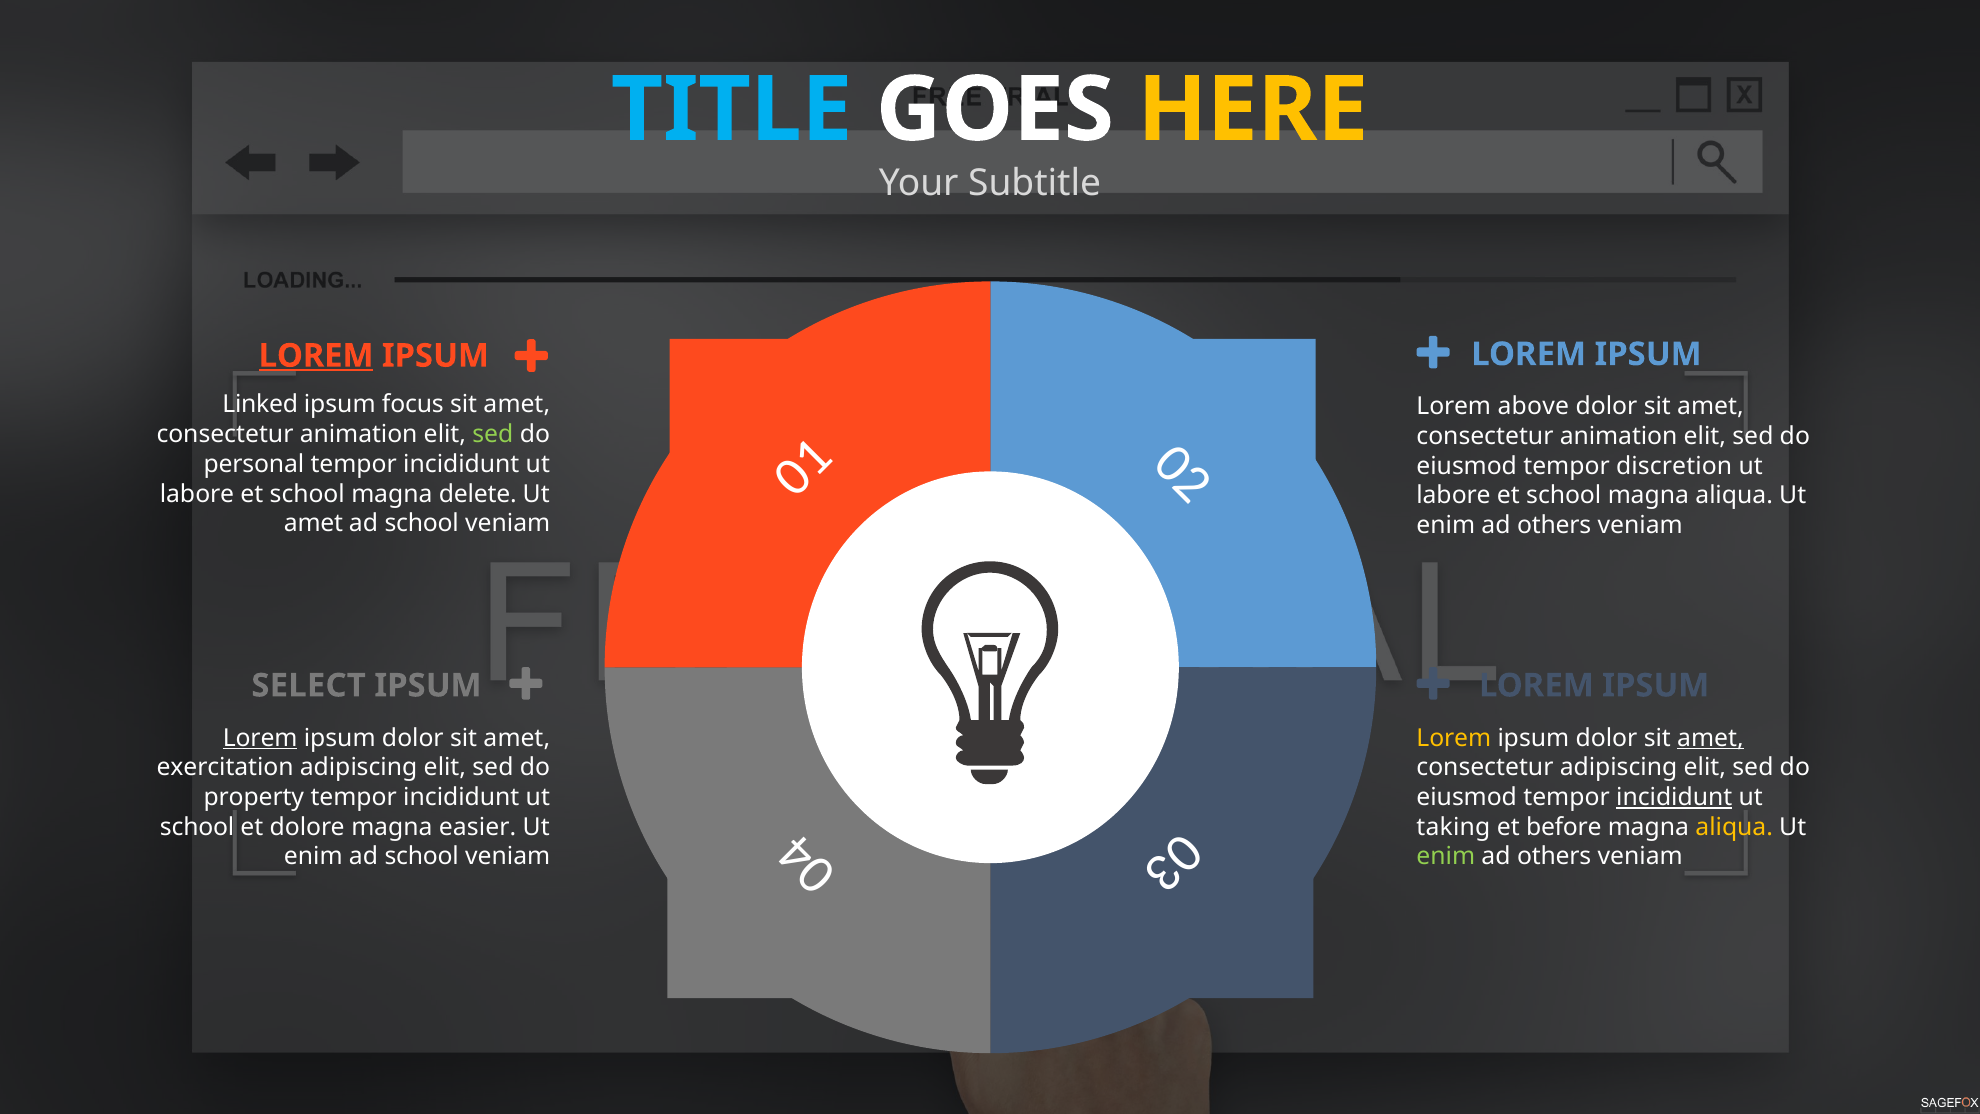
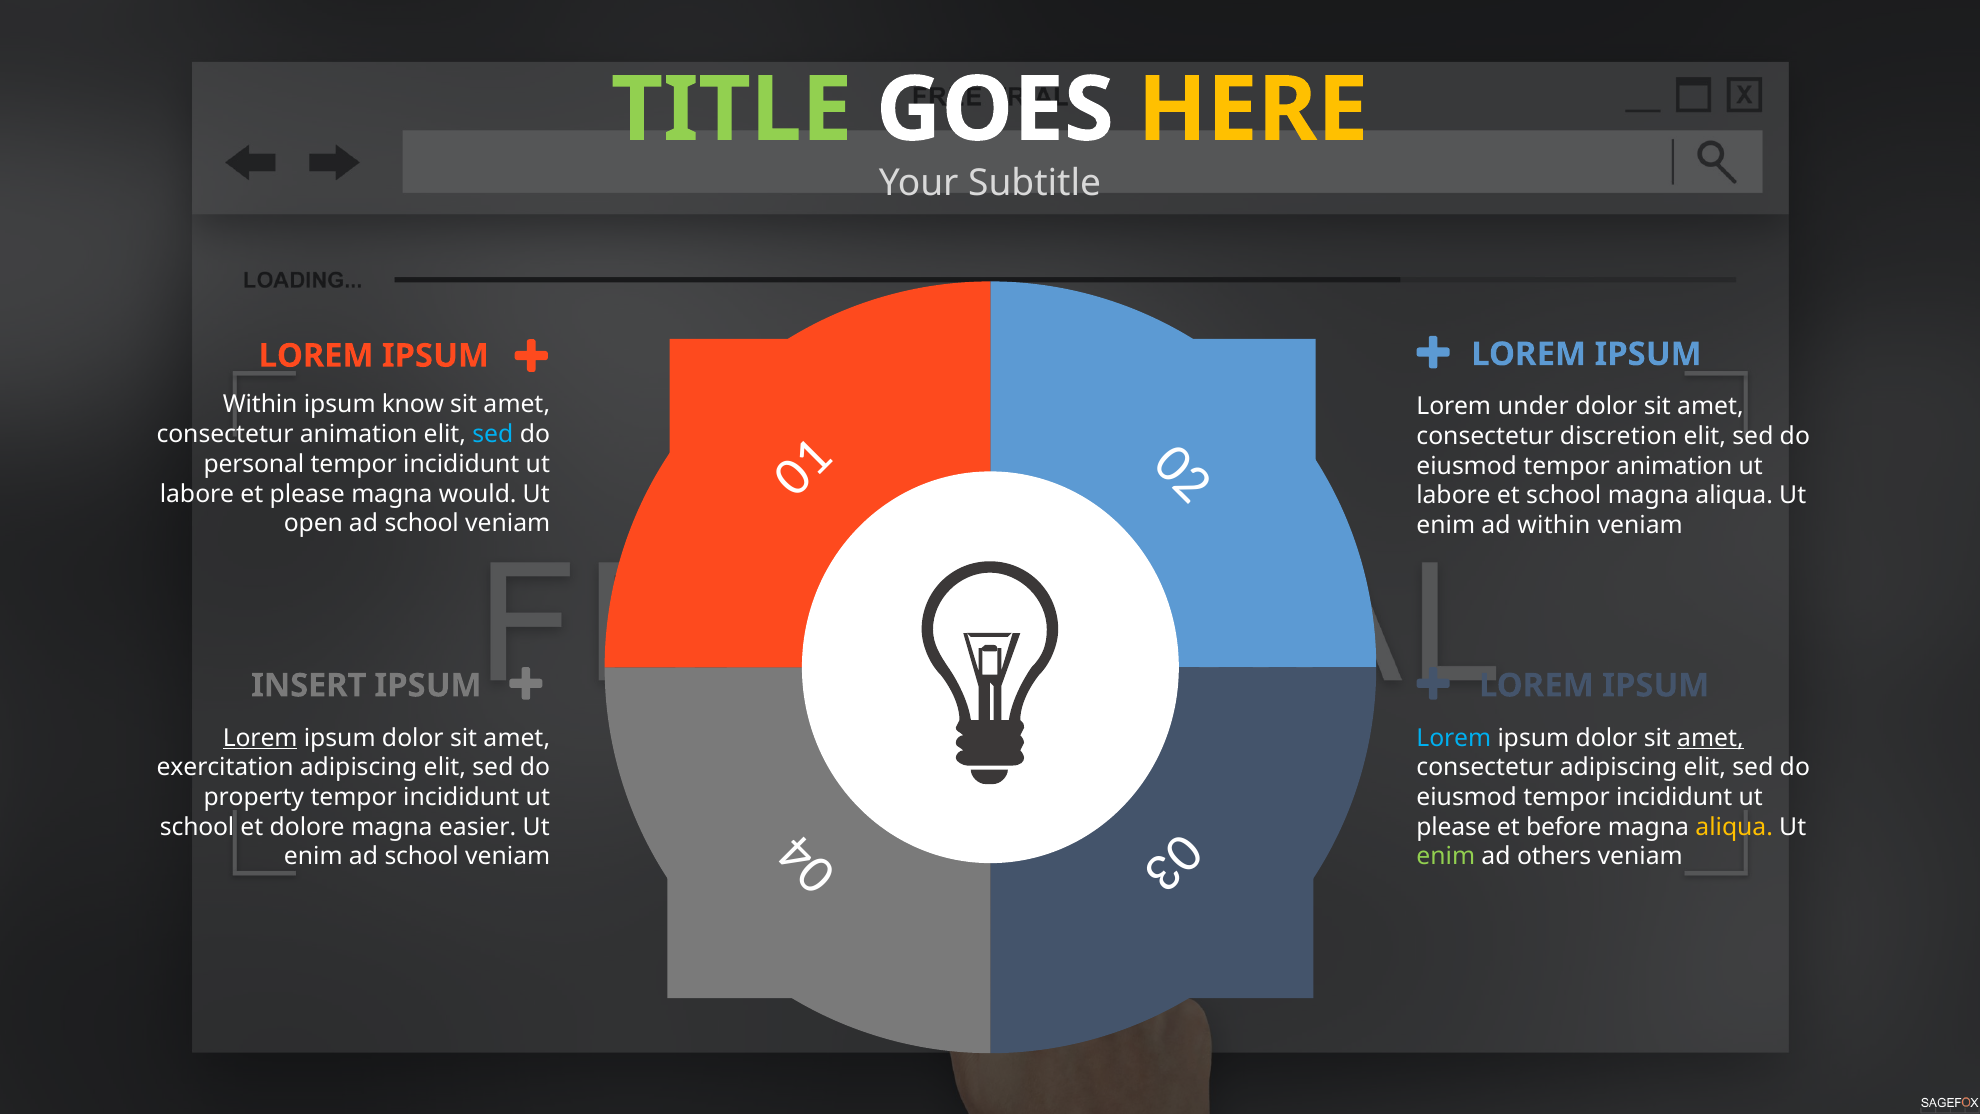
TITLE colour: light blue -> light green (732, 110)
LOREM underline: present -> none (316, 356)
Linked: Linked -> Within (260, 405)
focus: focus -> know (413, 405)
above: above -> under (1533, 407)
sed colour: light green -> light blue (493, 434)
animation: animation -> discretion (1618, 436)
tempor discretion: discretion -> animation (1674, 466)
school: school -> please (307, 494)
delete: delete -> would (478, 494)
amet: amet -> open (313, 524)
others: others -> within (1554, 525)
SELECT: SELECT -> INSERT (309, 685)
Lorem colour: yellow -> light blue (1454, 738)
incididunt underline: present -> none (1674, 797)
taking: taking -> please (1454, 827)
